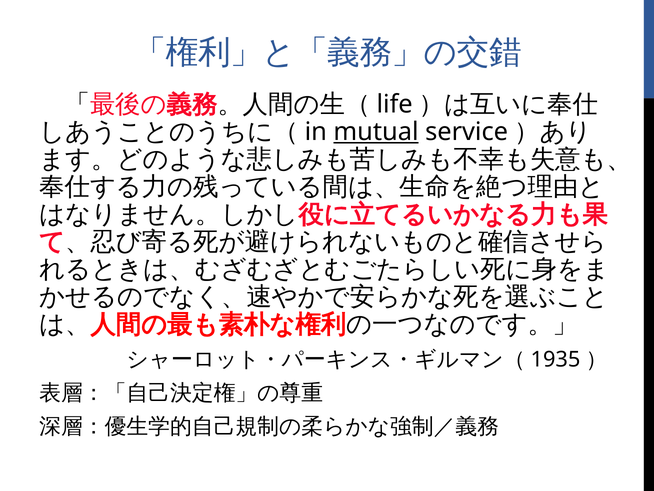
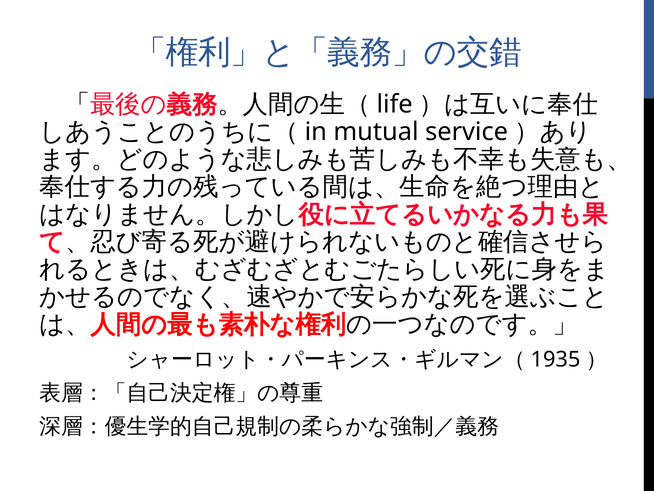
mutual underline: present -> none (376, 132)
